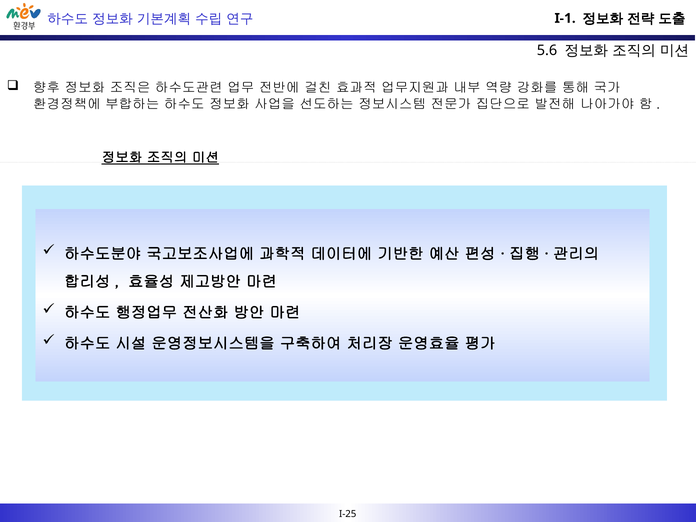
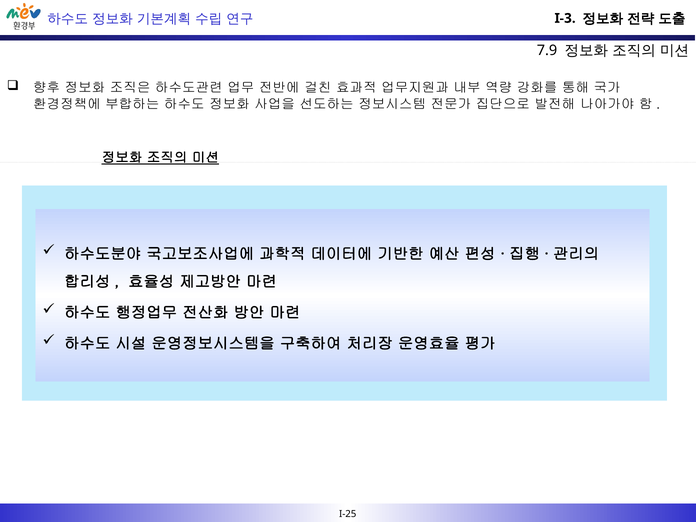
I-1: I-1 -> I-3 (565, 18)
5.6: 5.6 -> 7.9 (547, 50)
